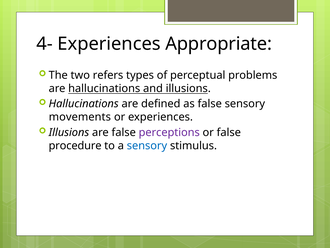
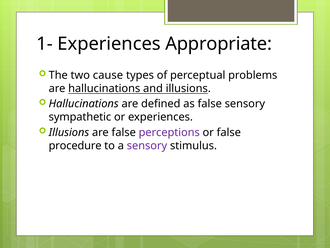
4-: 4- -> 1- (44, 44)
refers: refers -> cause (108, 75)
movements: movements -> sympathetic (80, 117)
sensory colour: blue -> purple (147, 145)
